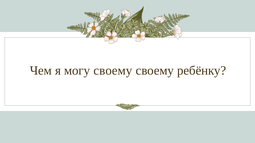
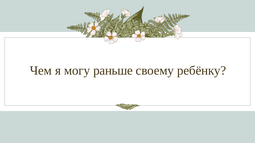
могу своему: своему -> раньше (113, 71)
